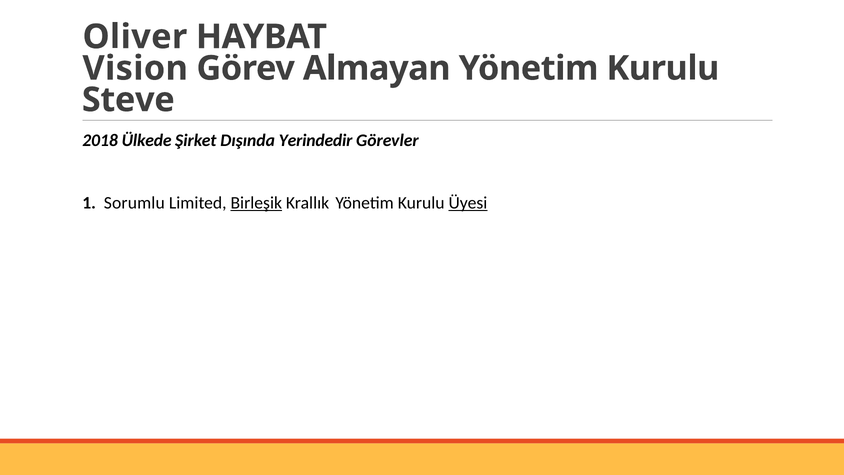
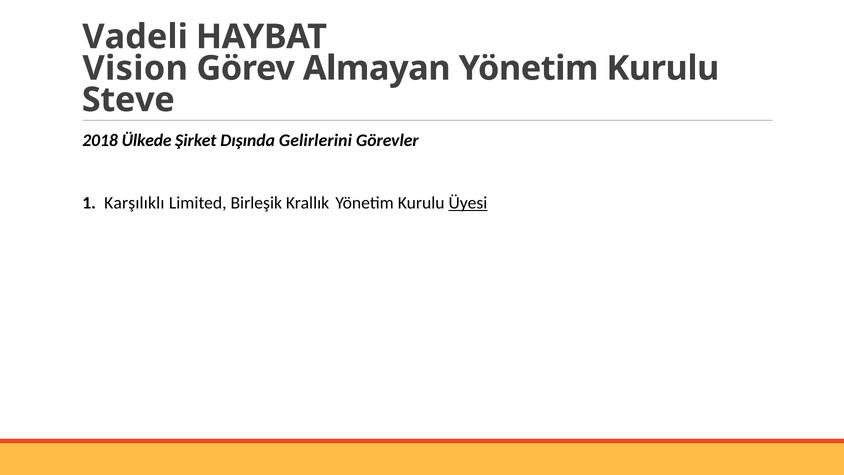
Oliver: Oliver -> Vadeli (135, 37)
Yerindedir: Yerindedir -> Gelirlerini (315, 140)
Sorumlu: Sorumlu -> Karşılıklı (134, 203)
Birleşik underline: present -> none (256, 203)
